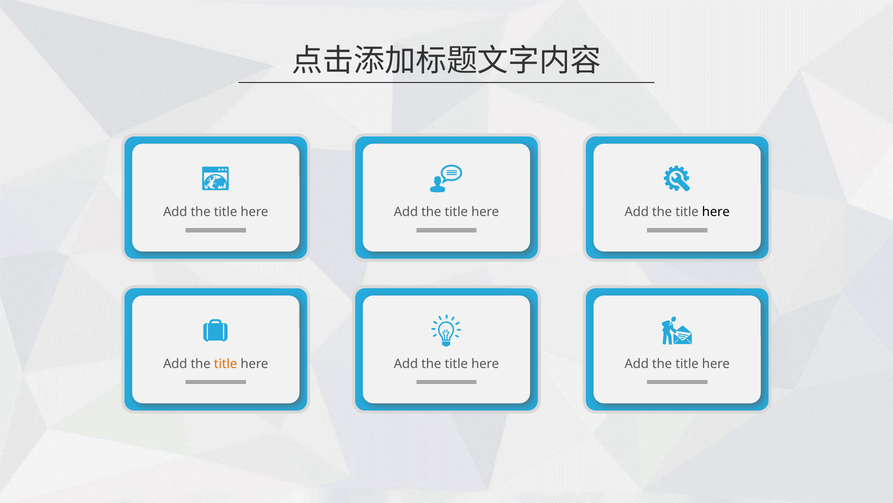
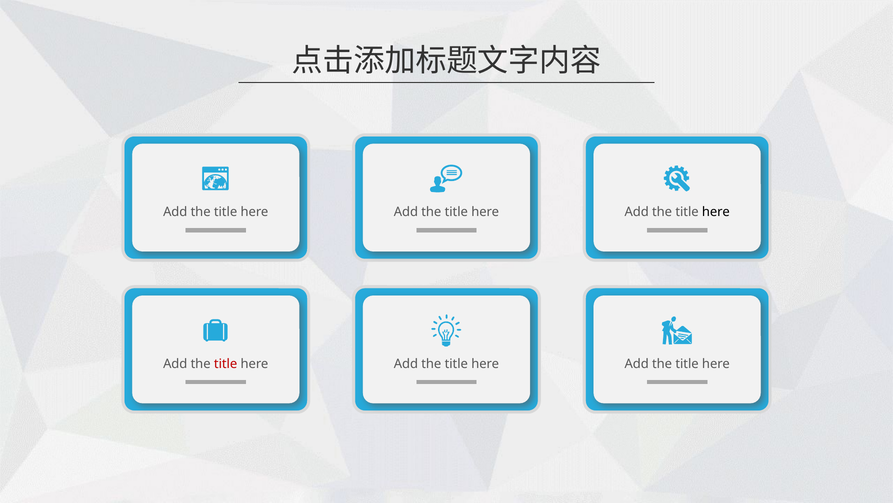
title colour: orange -> red (226, 363)
